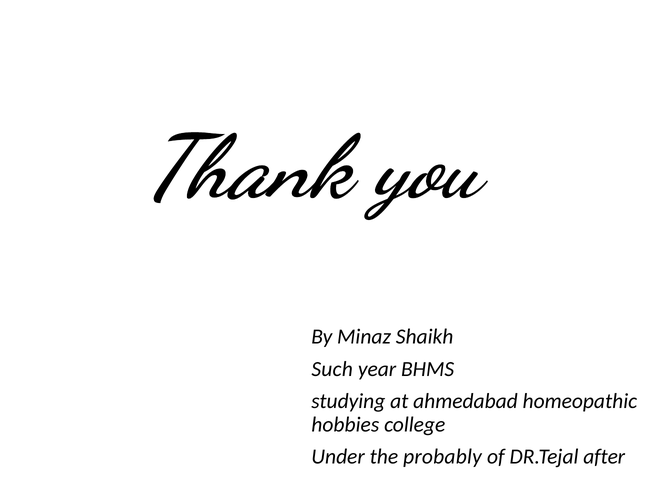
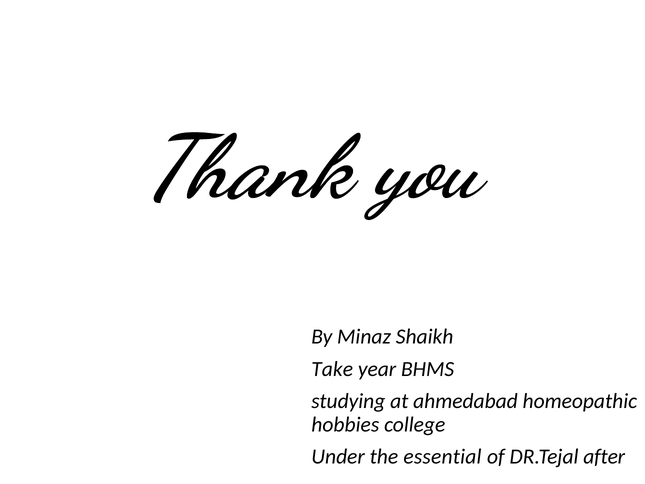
Such: Such -> Take (332, 369)
probably: probably -> essential (442, 456)
